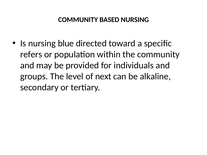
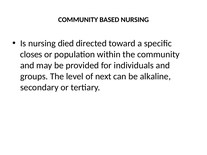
blue: blue -> died (66, 43)
refers: refers -> closes (31, 54)
